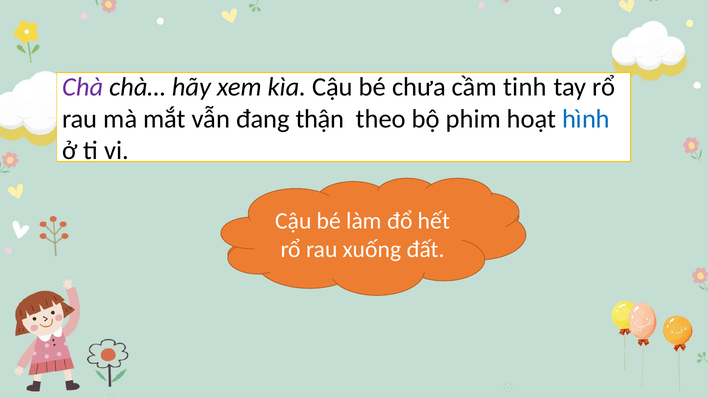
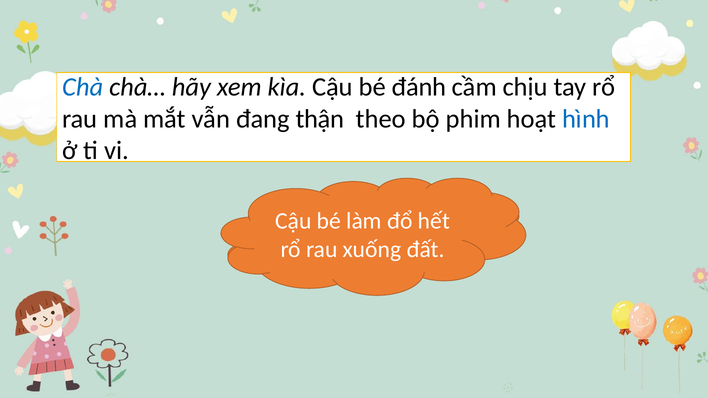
Chà colour: purple -> blue (83, 87)
chưa: chưa -> đánh (419, 87)
tinh: tinh -> chịu (525, 87)
